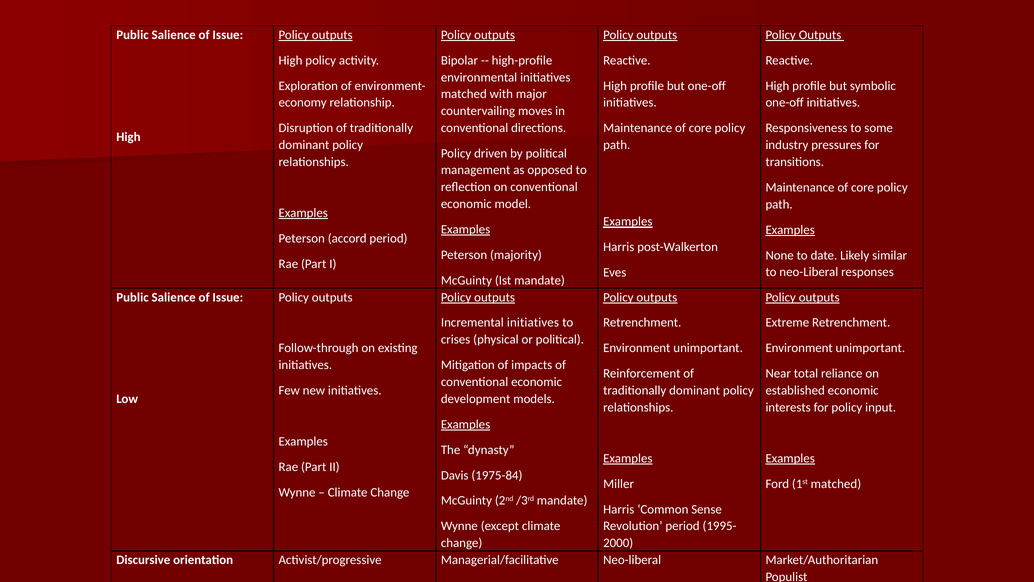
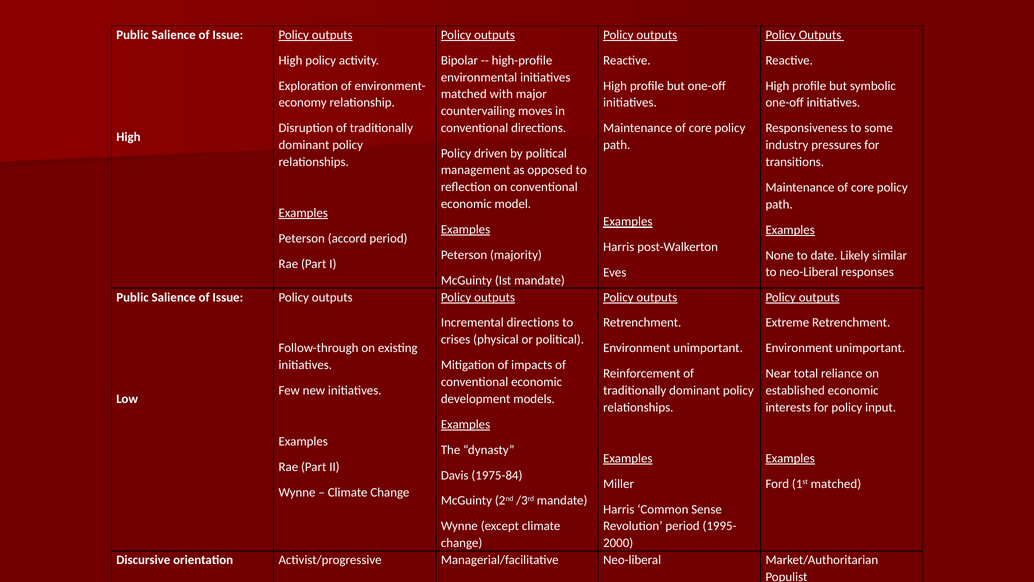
Incremental initiatives: initiatives -> directions (533, 323)
